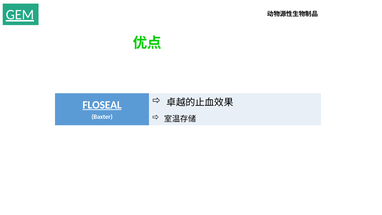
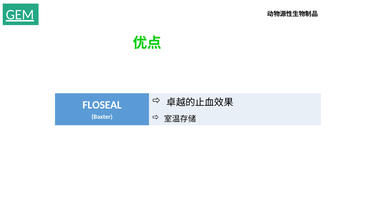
FLOSEAL underline: present -> none (102, 105)
